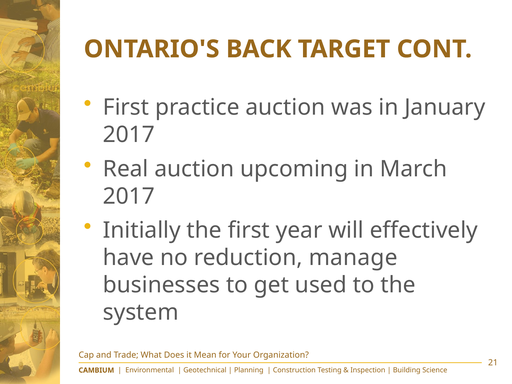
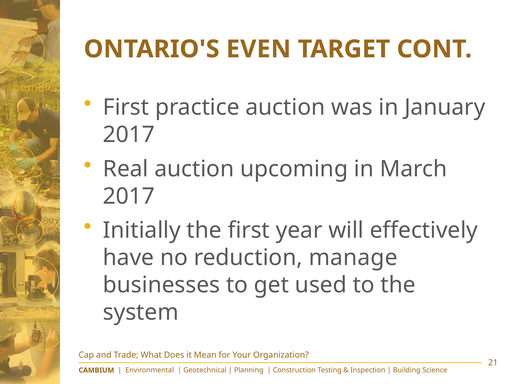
BACK: BACK -> EVEN (259, 49)
